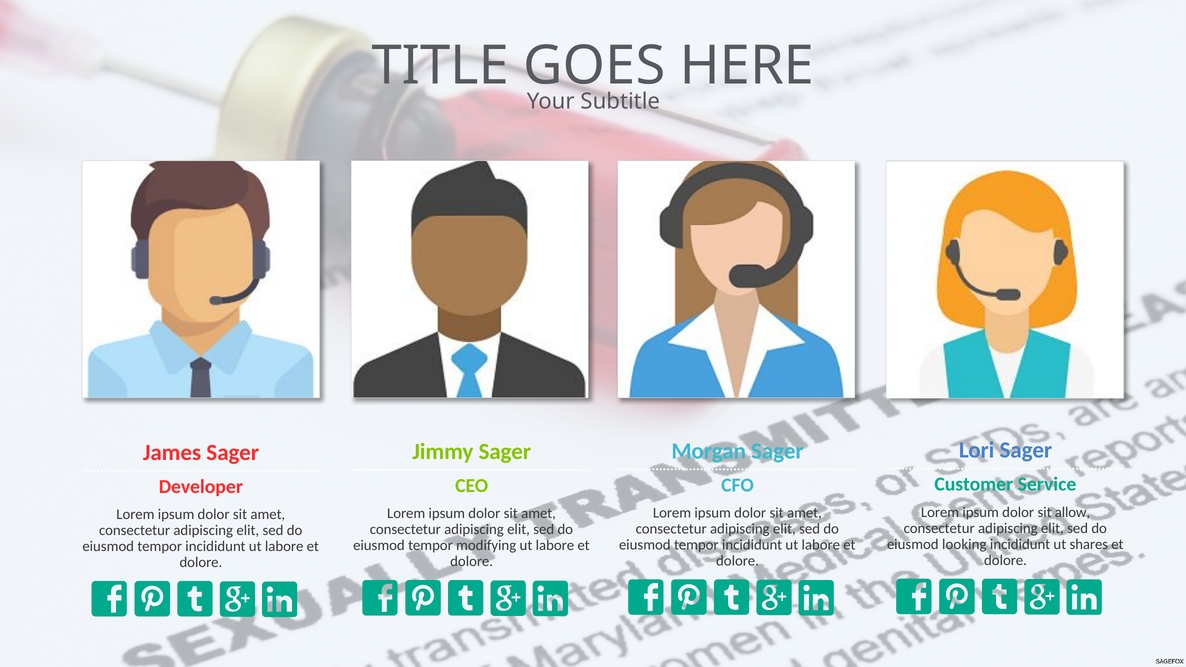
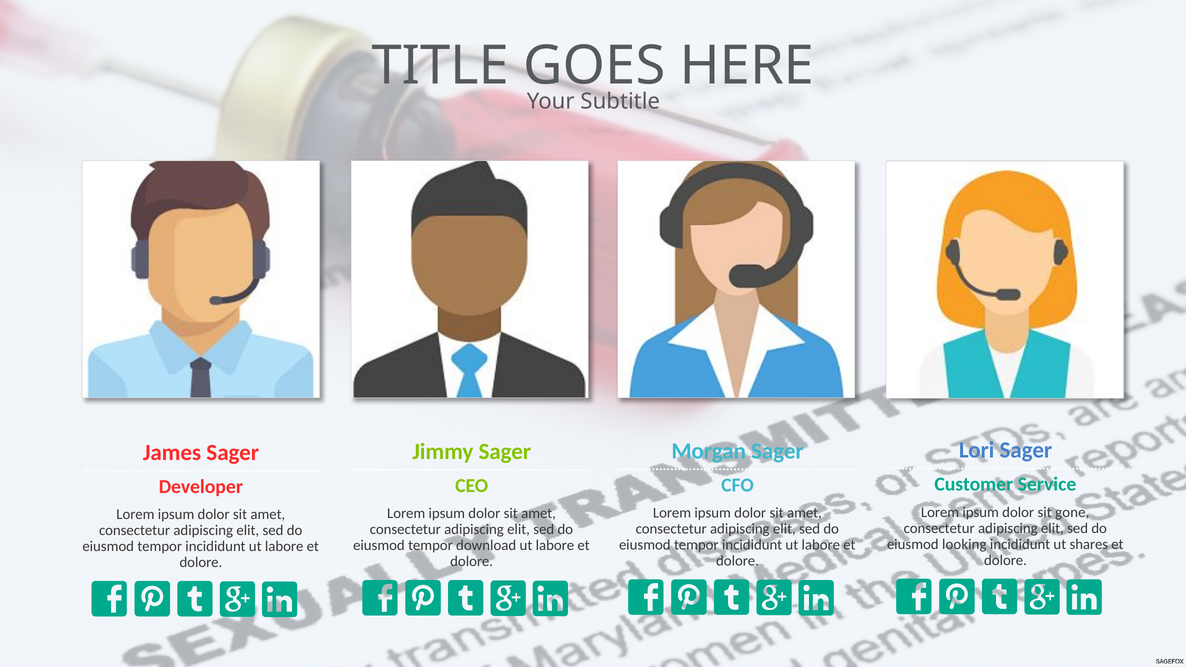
allow: allow -> gone (1072, 512)
modifying: modifying -> download (486, 546)
